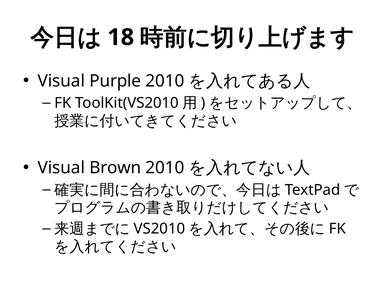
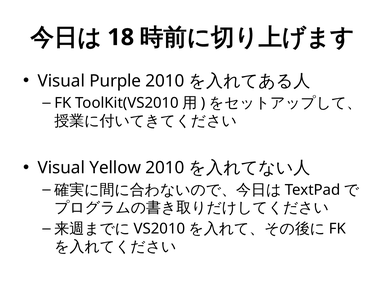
Brown: Brown -> Yellow (115, 168)
